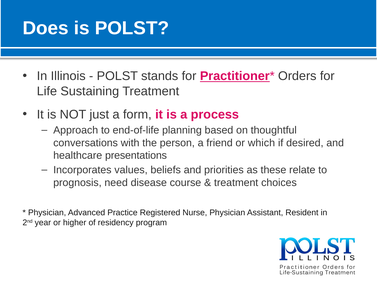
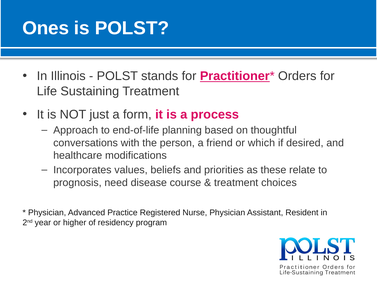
Does: Does -> Ones (46, 28)
presentations: presentations -> modifications (136, 156)
